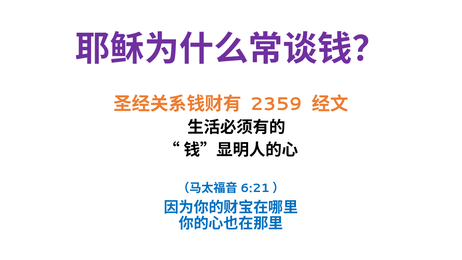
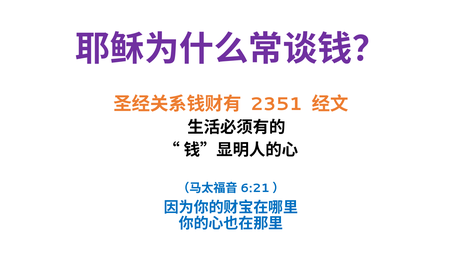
2359: 2359 -> 2351 (276, 104)
